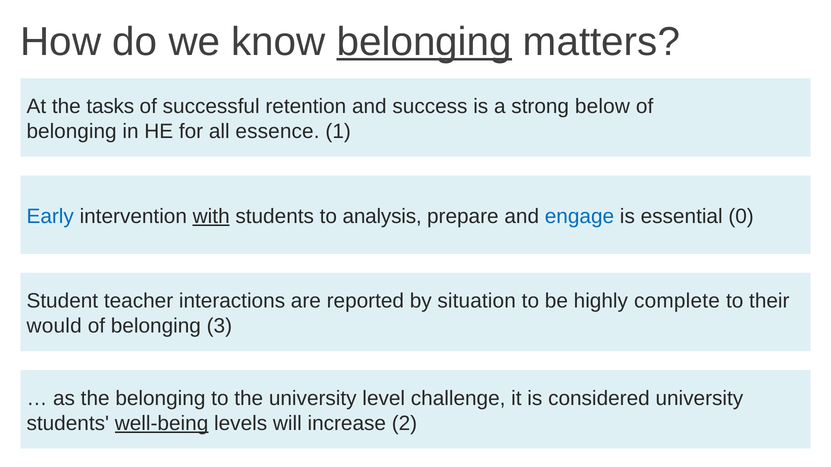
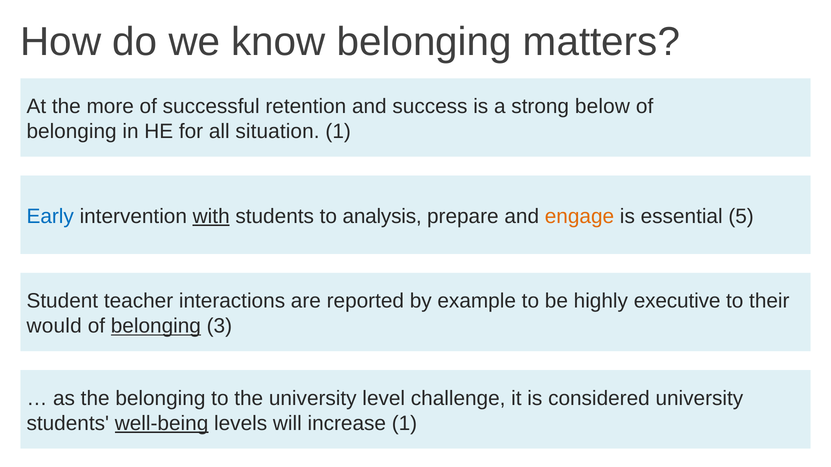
belonging underline: present -> none (424, 42)
tasks: tasks -> more (110, 107)
essence: essence -> situation (278, 132)
engage colour: blue -> orange (579, 216)
0: 0 -> 5 (741, 216)
situation: situation -> example (477, 301)
complete: complete -> executive (677, 301)
belonging underline: none -> present (156, 326)
increase 2: 2 -> 1 (404, 424)
